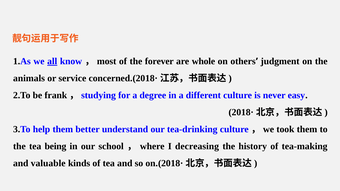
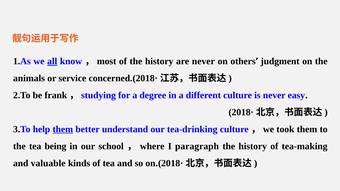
of the forever: forever -> history (159, 61)
are whole: whole -> never (203, 61)
them underline: none -> present (63, 129)
decreasing: decreasing -> paragraph (197, 146)
